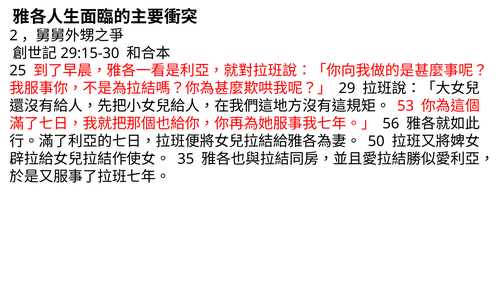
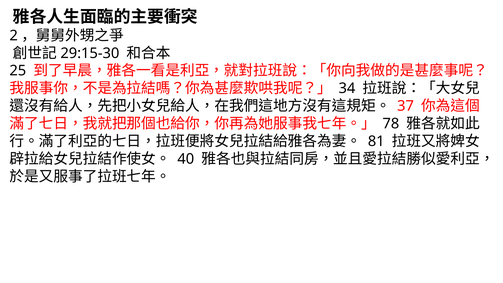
29: 29 -> 34 (347, 88)
53: 53 -> 37 (406, 106)
56: 56 -> 78 (391, 124)
50: 50 -> 81 (376, 141)
35: 35 -> 40 (186, 159)
